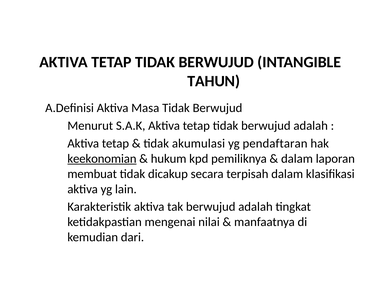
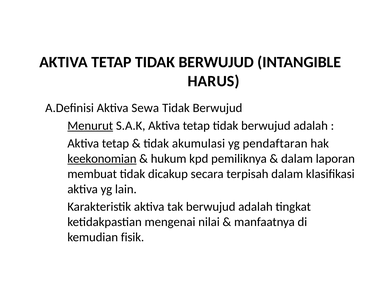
TAHUN: TAHUN -> HARUS (214, 81)
Masa: Masa -> Sewa (145, 108)
Menurut underline: none -> present (90, 126)
dari: dari -> fisik (133, 237)
